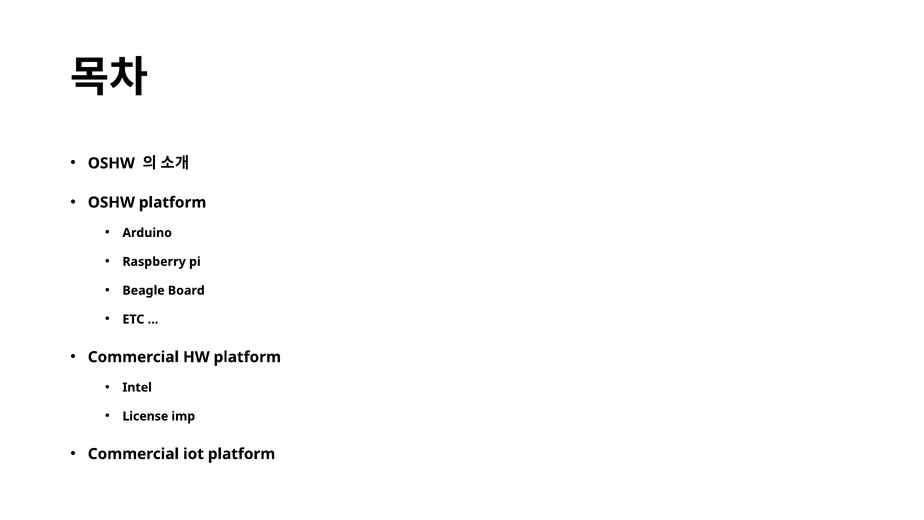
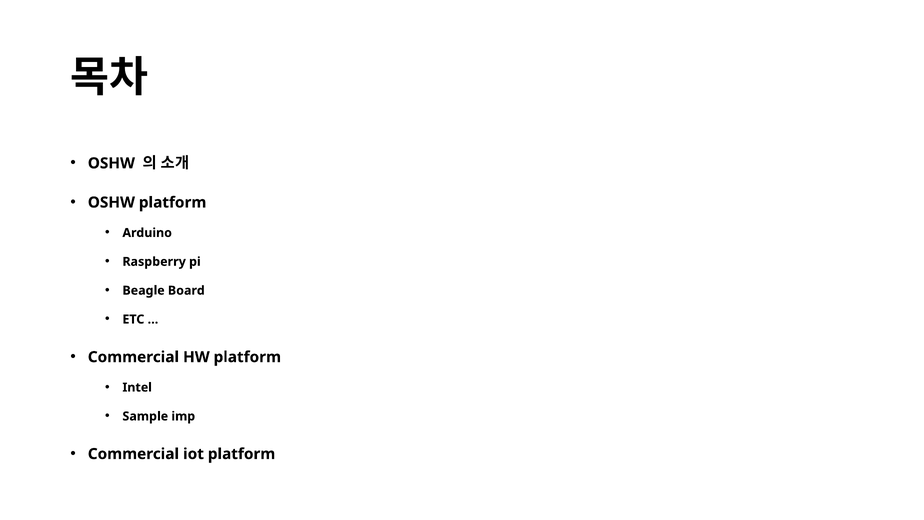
License: License -> Sample (145, 416)
